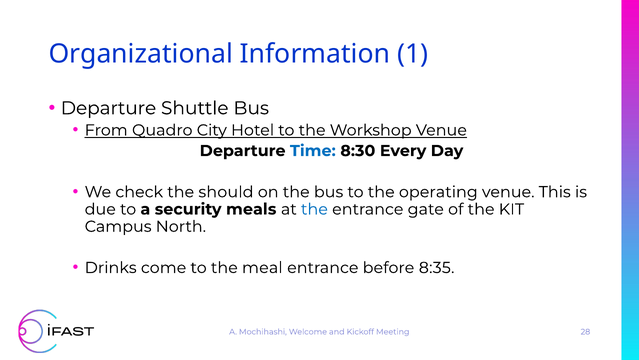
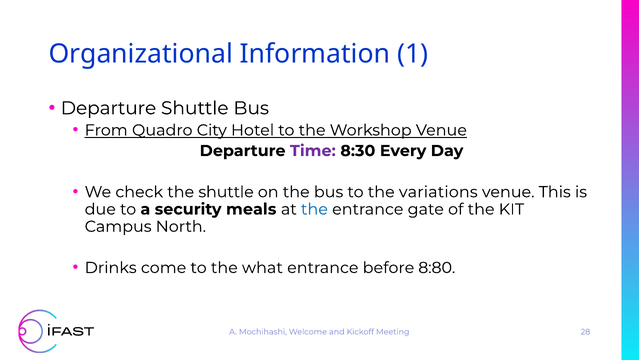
Time colour: blue -> purple (313, 151)
the should: should -> shuttle (226, 192)
operating: operating -> variations (438, 192)
meal: meal -> what (262, 267)
8:35: 8:35 -> 8:80 (437, 267)
